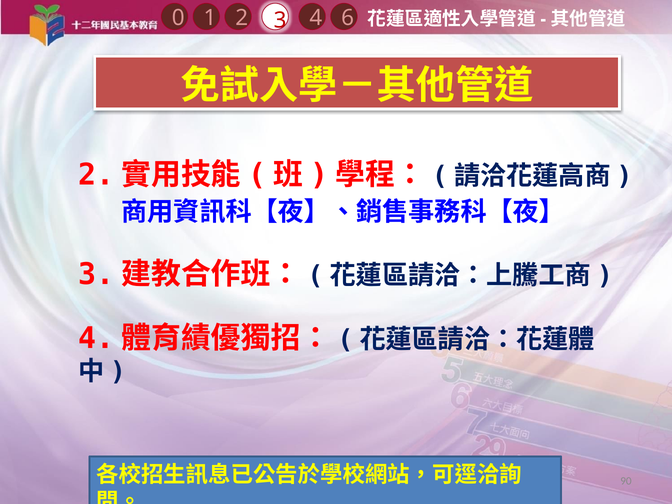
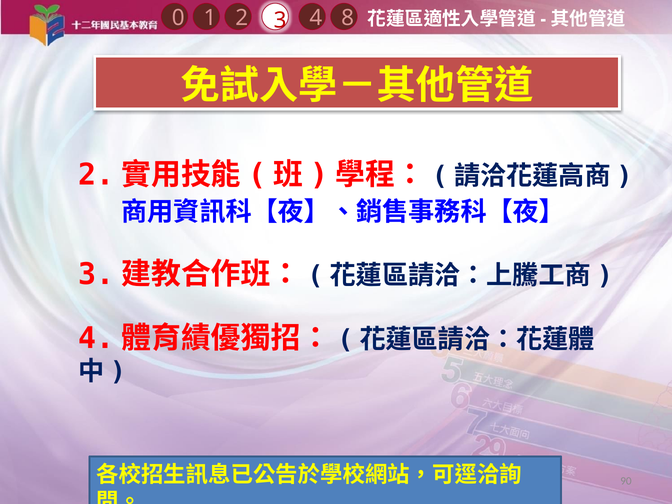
6: 6 -> 8 (348, 18)
